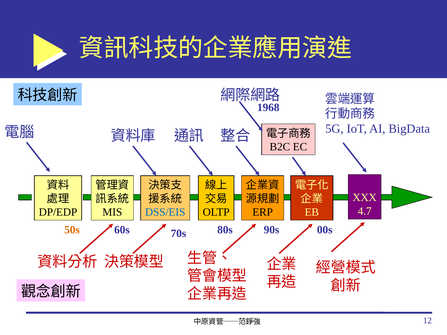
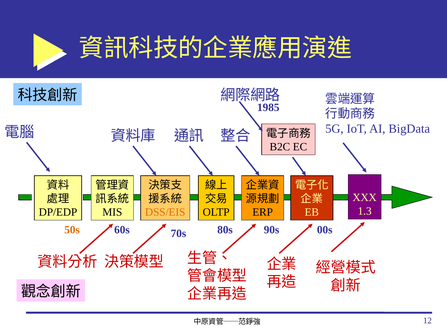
1968: 1968 -> 1985 (268, 108)
4.7: 4.7 -> 1.3 (365, 211)
DSS/EIS colour: blue -> orange (165, 212)
